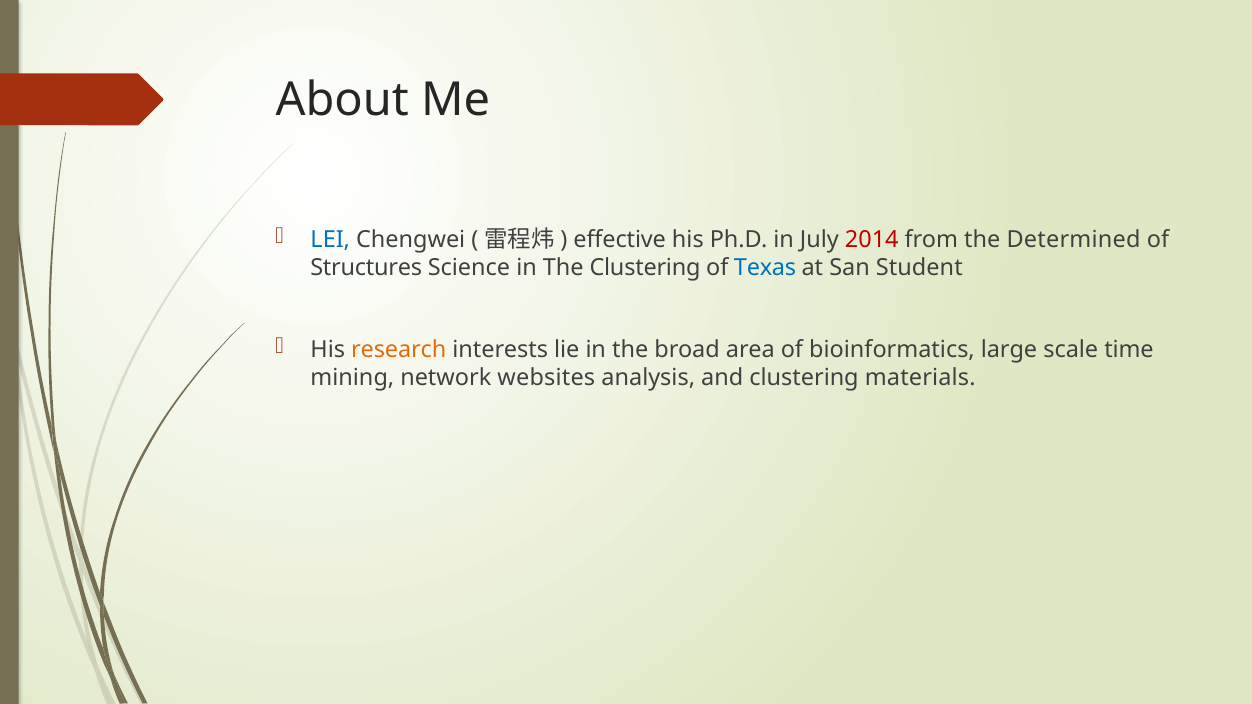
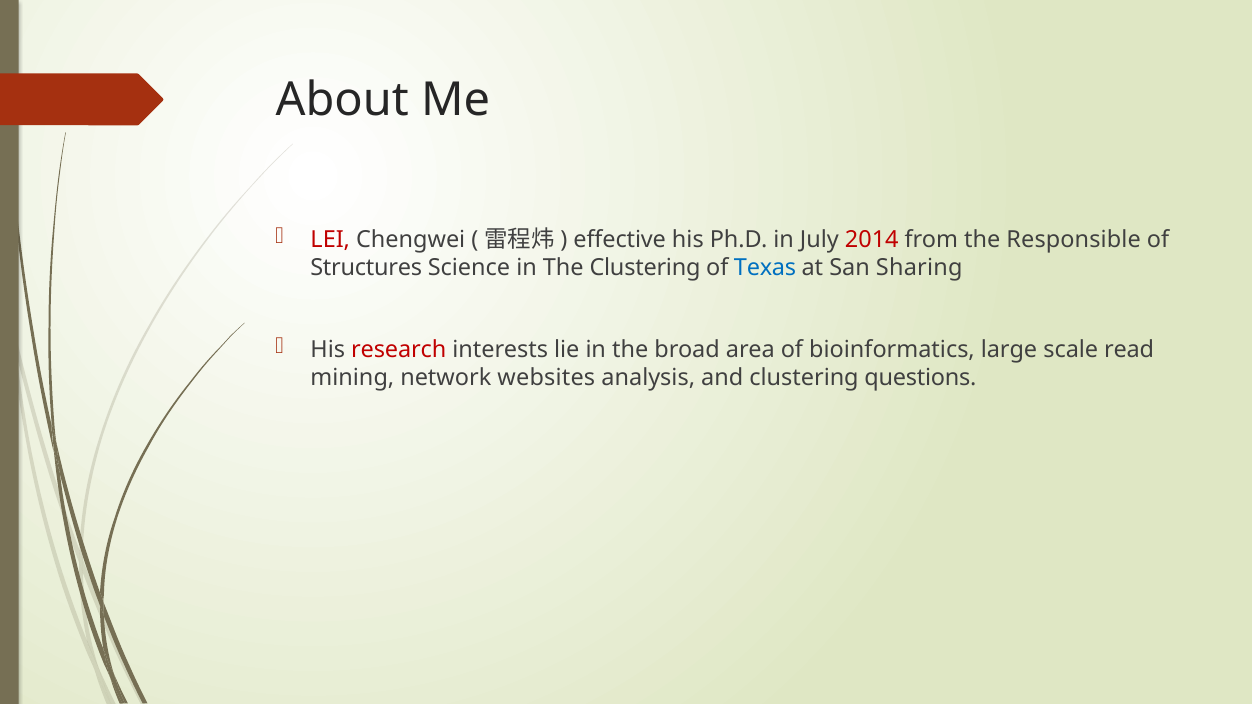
LEI colour: blue -> red (330, 240)
Determined: Determined -> Responsible (1074, 240)
Student: Student -> Sharing (919, 268)
research colour: orange -> red (399, 350)
time: time -> read (1129, 350)
materials: materials -> questions (920, 378)
